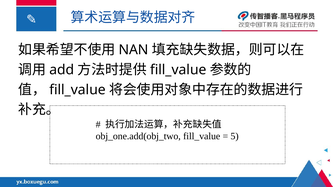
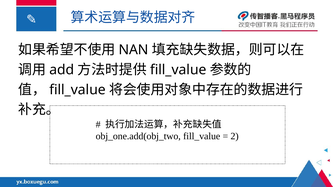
5: 5 -> 2 (235, 136)
